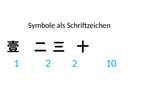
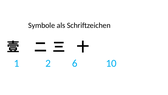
2 2: 2 -> 6 (75, 63)
